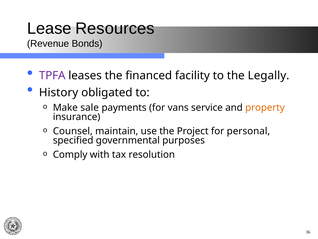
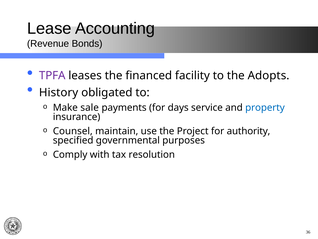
Resources: Resources -> Accounting (115, 28)
Legally: Legally -> Adopts (269, 76)
vans: vans -> days (178, 107)
property colour: orange -> blue (265, 107)
personal: personal -> authority (249, 131)
